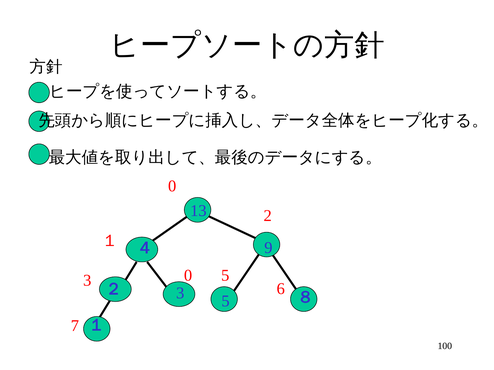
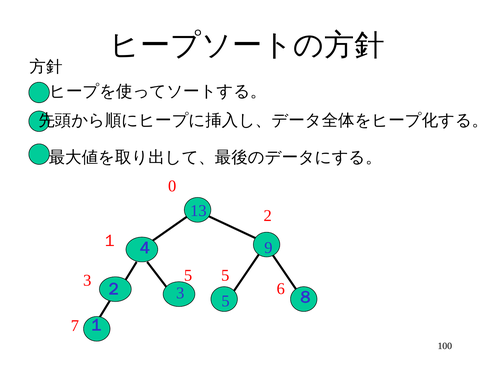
3 0: 0 -> 5 (188, 276)
